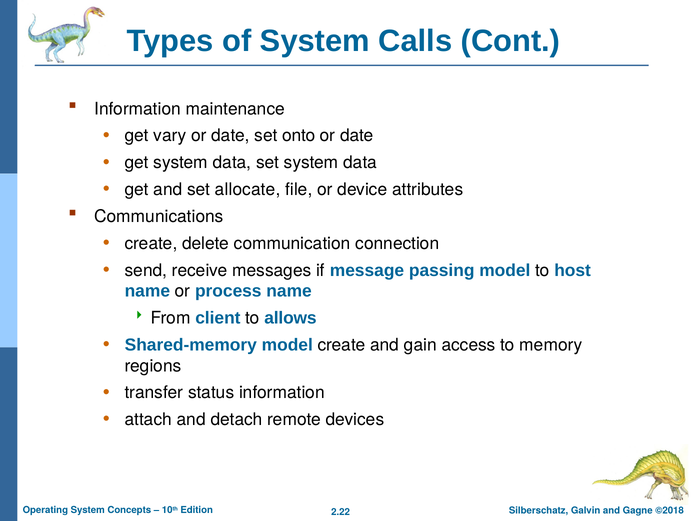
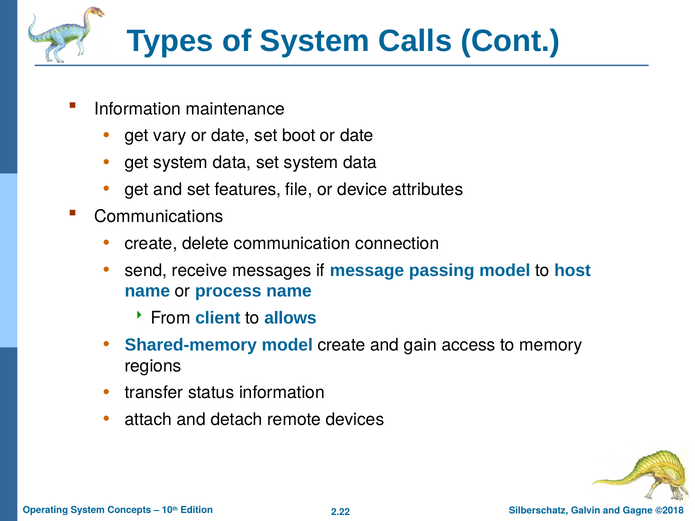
onto: onto -> boot (299, 136)
allocate: allocate -> features (248, 190)
